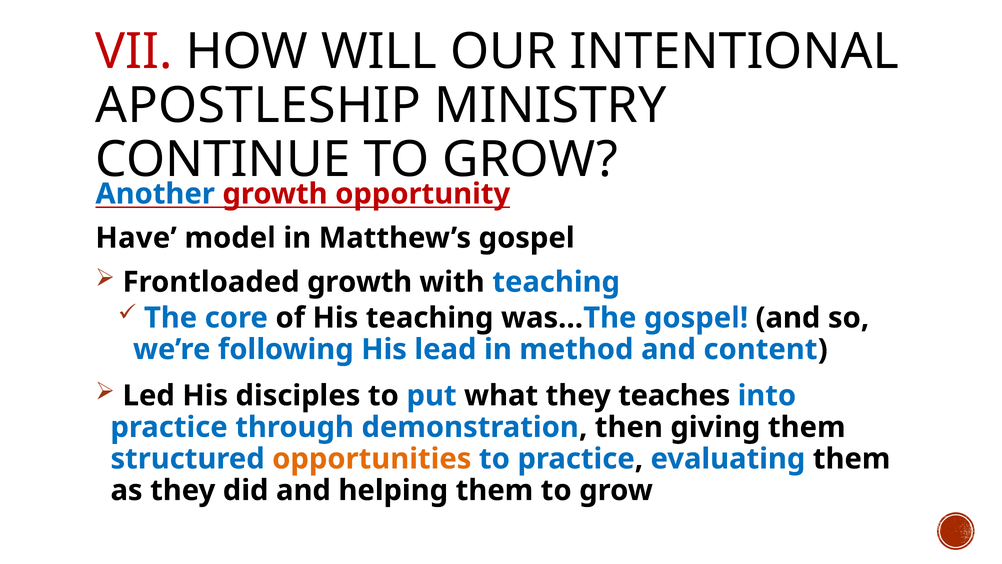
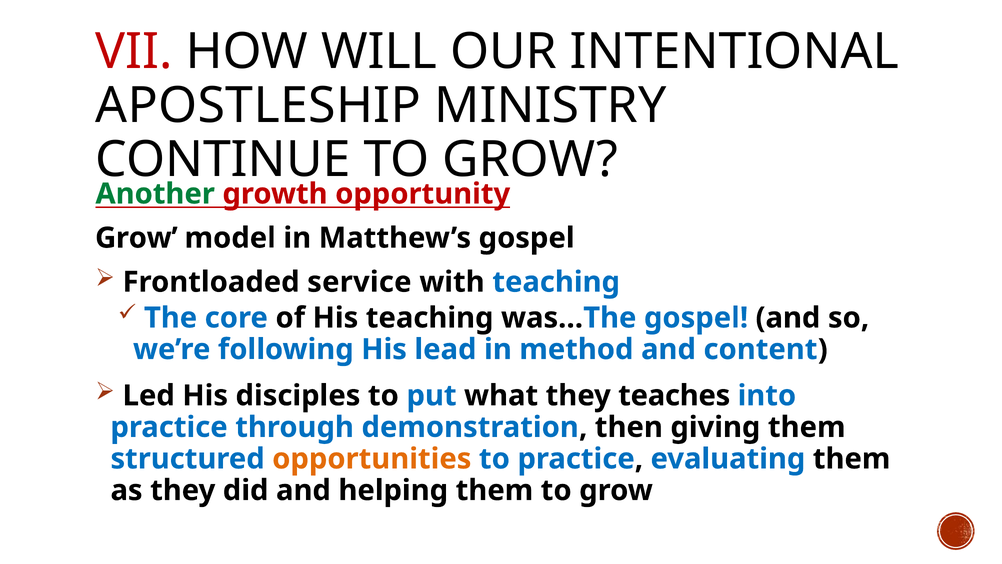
Another colour: blue -> green (155, 194)
Have: Have -> Grow (136, 238)
Frontloaded growth: growth -> service (359, 282)
